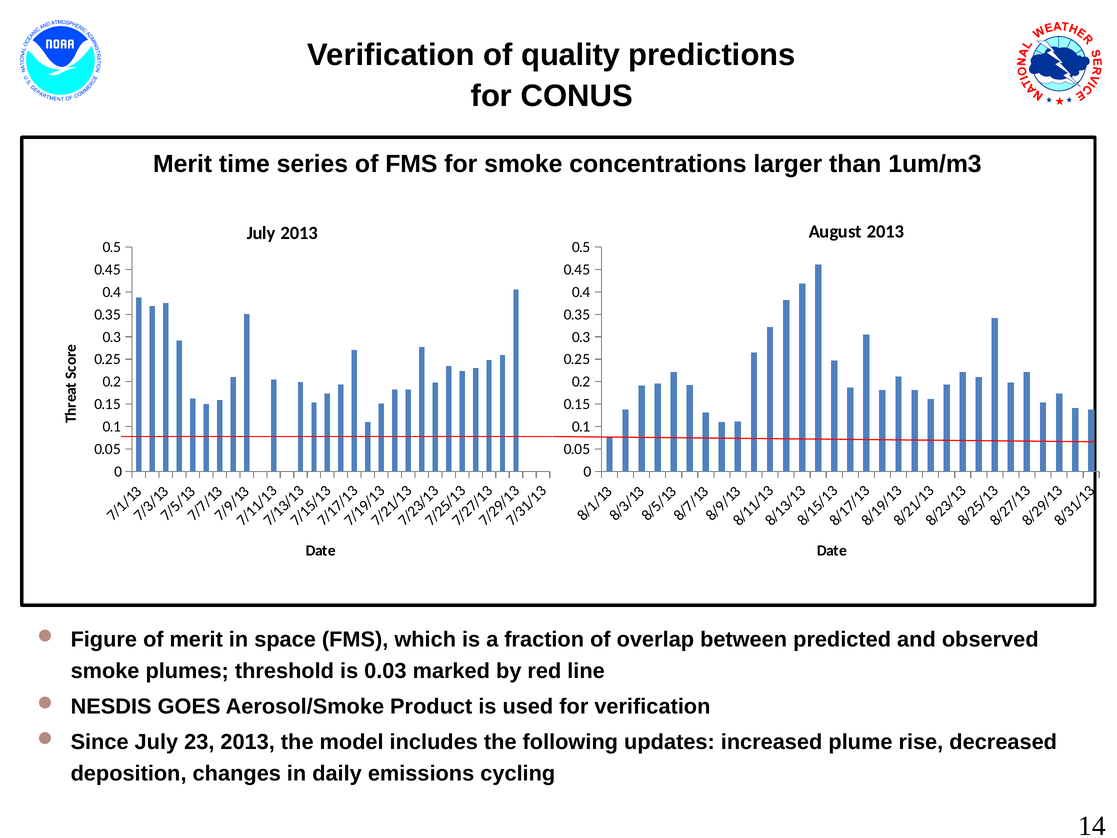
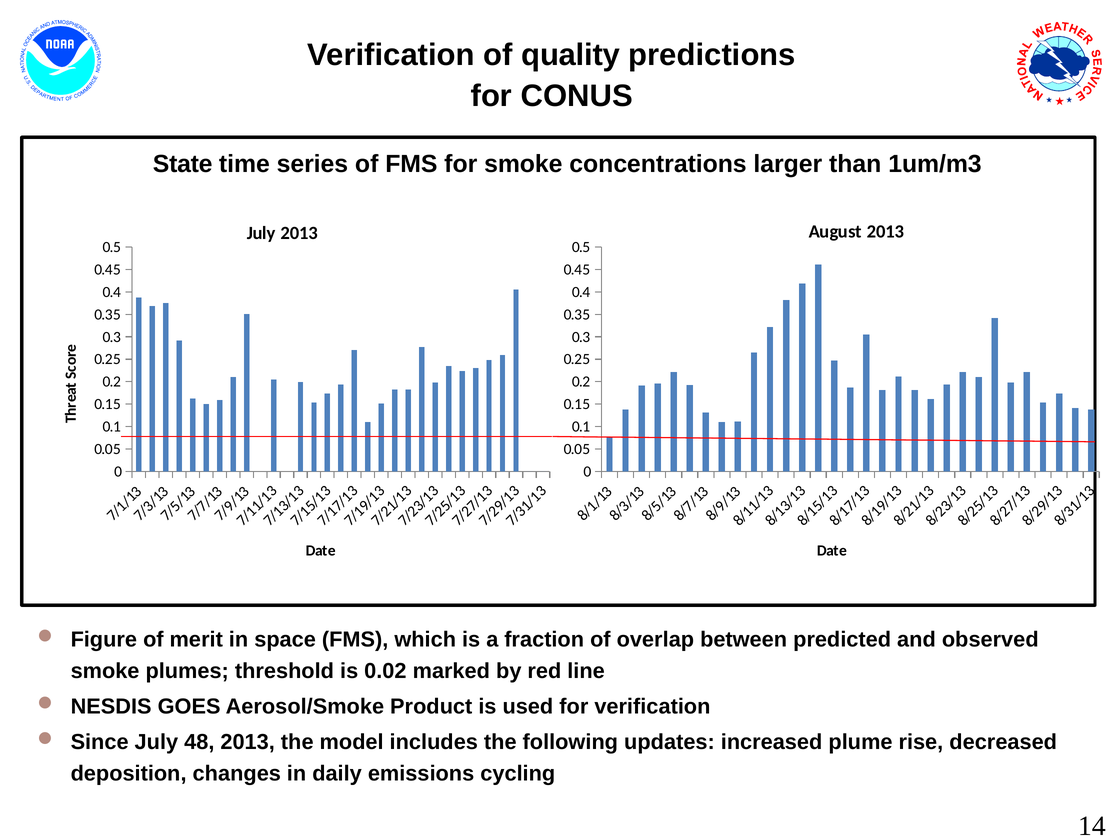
Merit: Merit -> State (183, 164)
0.03: 0.03 -> 0.02 (385, 671)
23: 23 -> 48 (199, 742)
